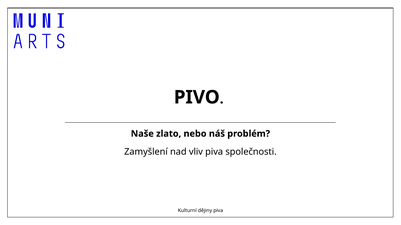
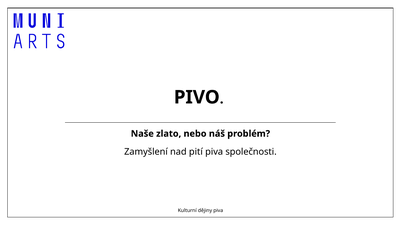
vliv: vliv -> pití (196, 152)
